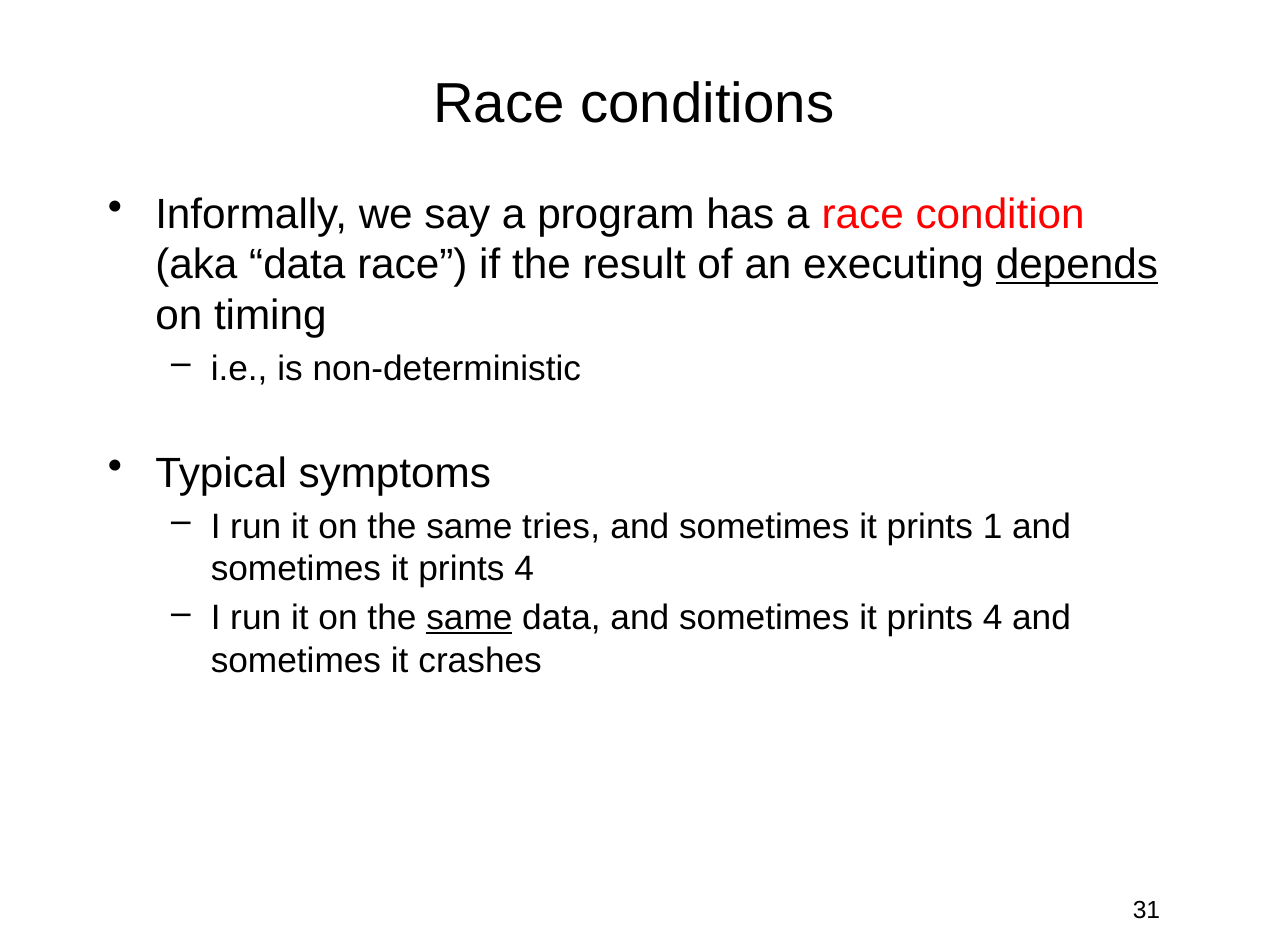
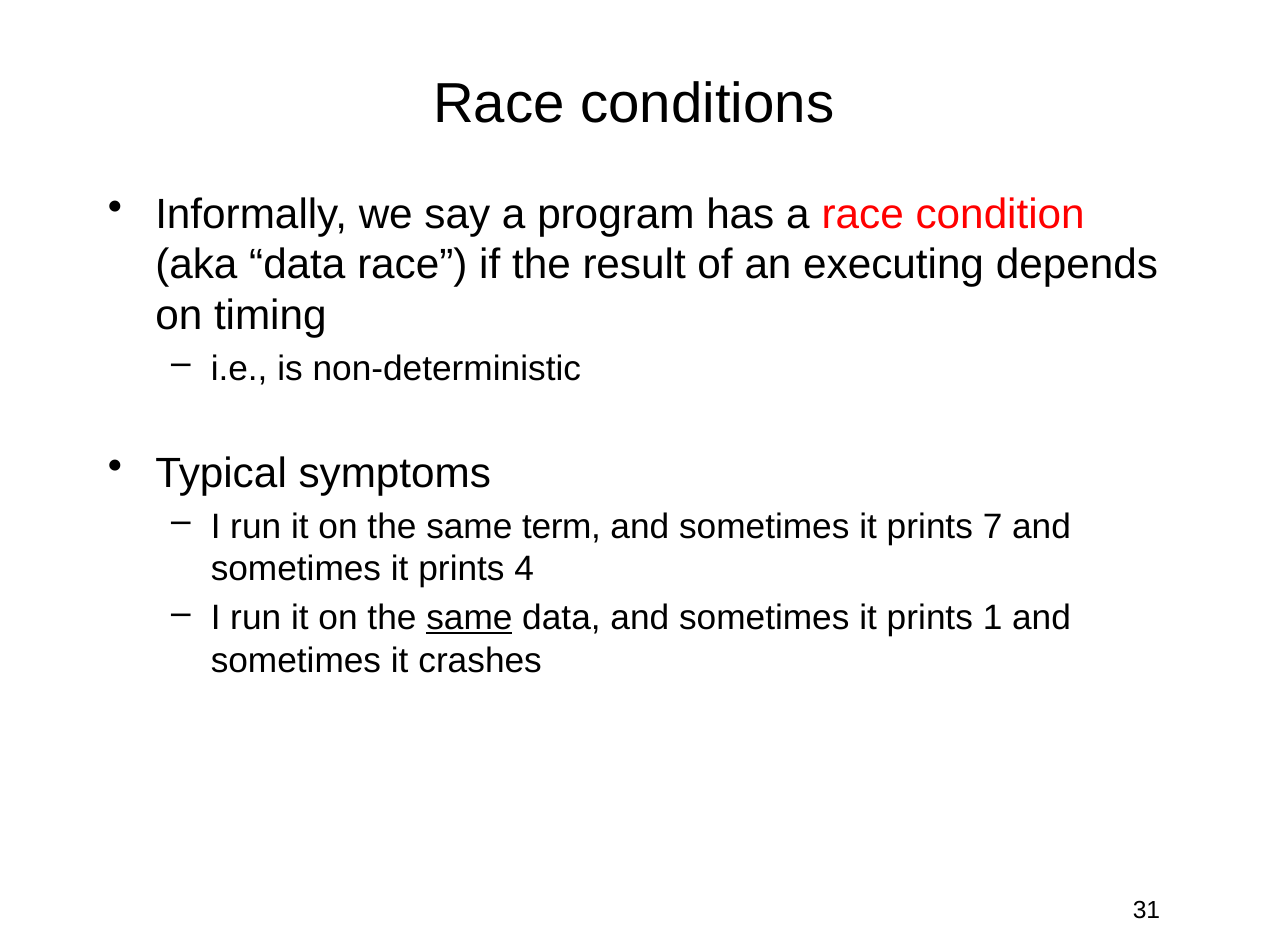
depends underline: present -> none (1077, 265)
tries: tries -> term (562, 527)
1: 1 -> 7 (993, 527)
4: 4 -> 1 (993, 618)
